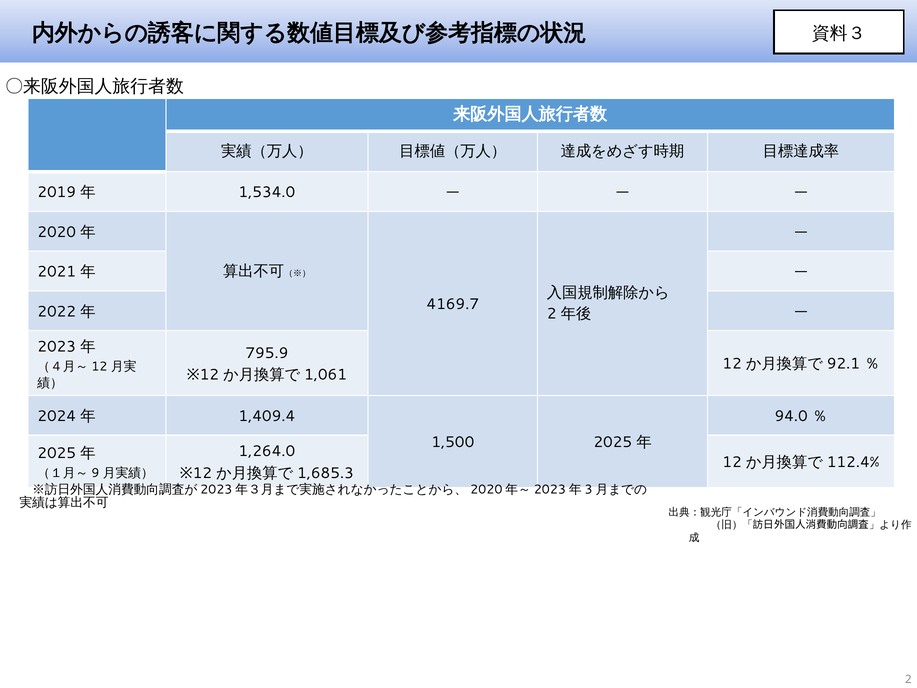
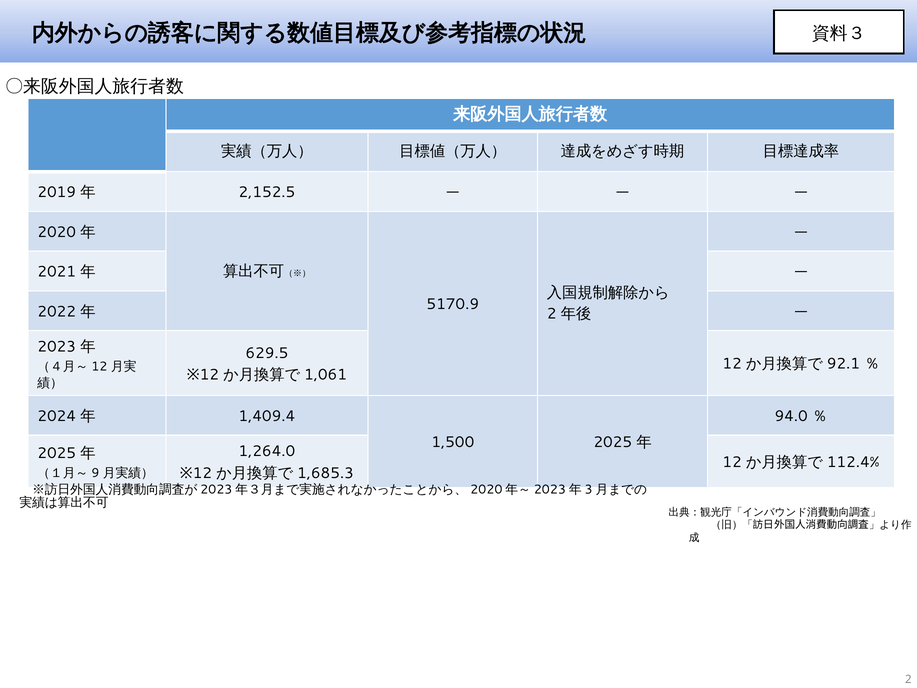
1,534.0: 1,534.0 -> 2,152.5 (267, 192)
4169.7: 4169.7 -> 5170.9 (453, 304)
795.9: 795.9 -> 629.5 (267, 353)
